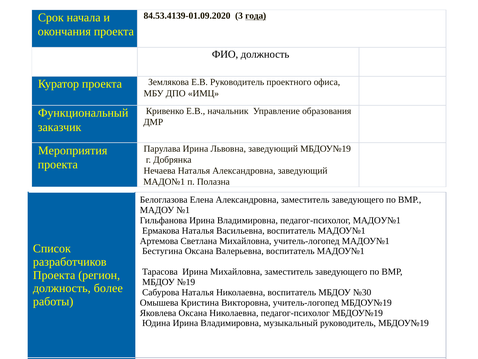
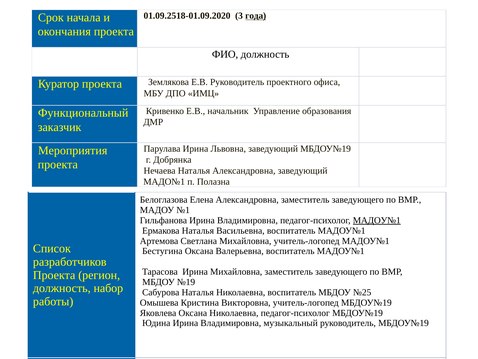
84.53.4139-01.09.2020: 84.53.4139-01.09.2020 -> 01.09.2518-01.09.2020 (187, 16)
МАДОУ№1 underline: none -> present (377, 220)
более: более -> набор (108, 288)
№30: №30 -> №25 (362, 292)
